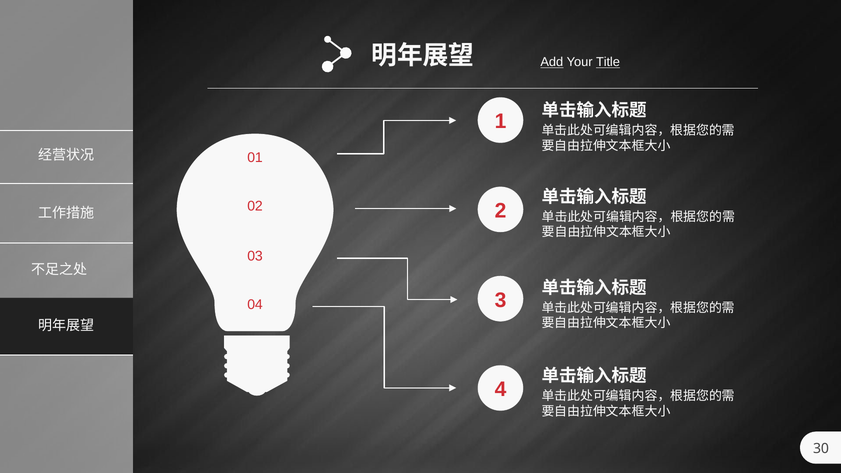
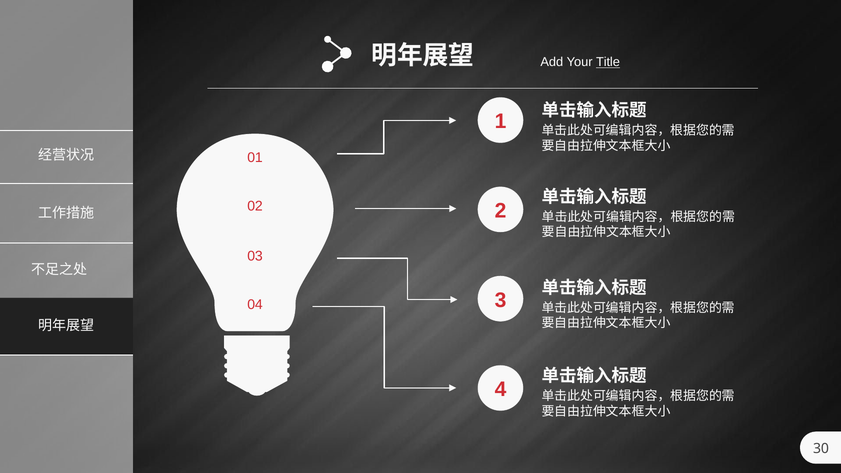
Add underline: present -> none (552, 62)
